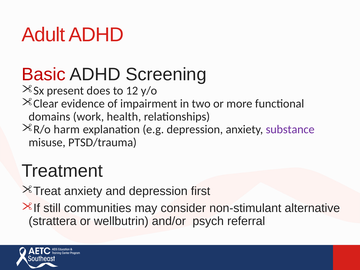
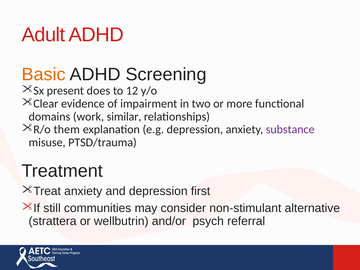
Basic colour: red -> orange (44, 74)
health: health -> similar (124, 117)
harm: harm -> them (67, 130)
